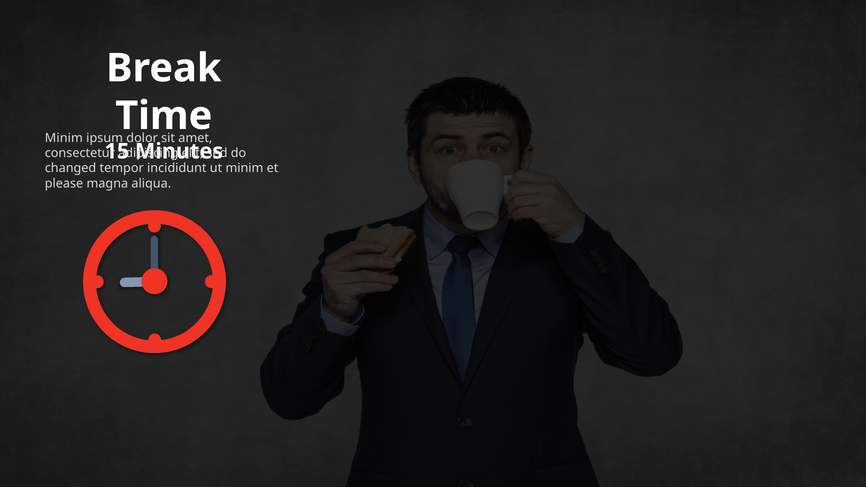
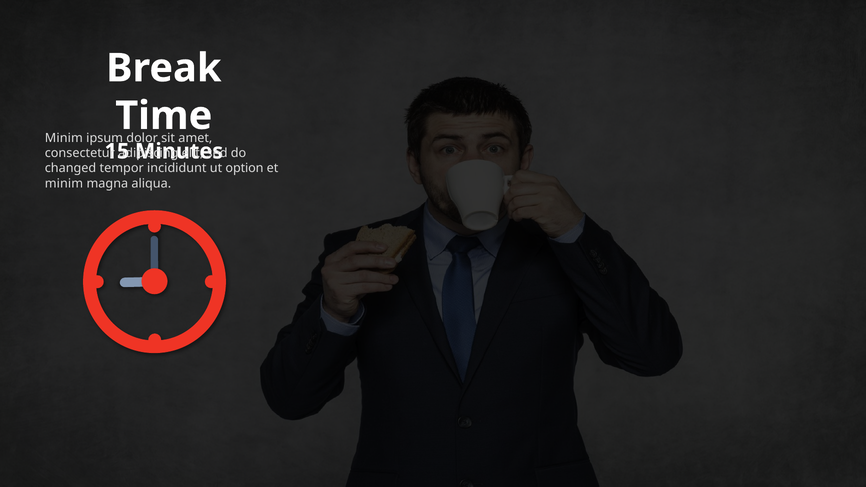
minim: minim -> option (245, 168)
please: please -> minim (64, 183)
